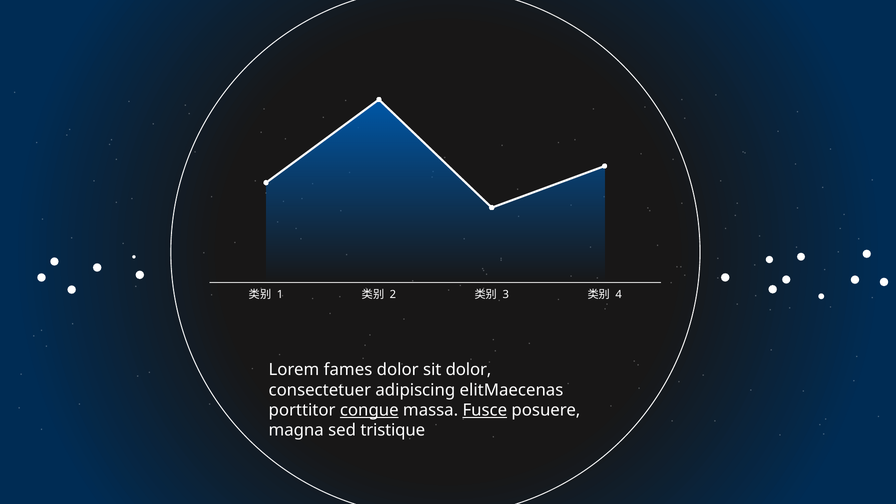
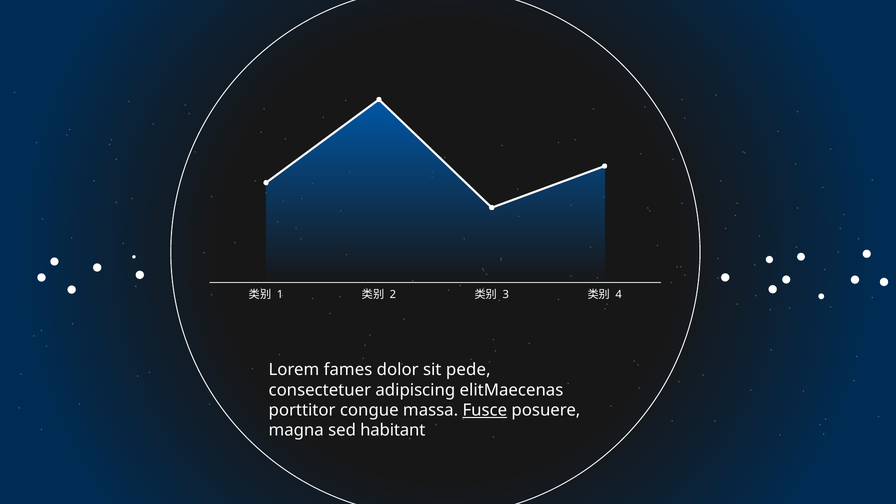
sit dolor: dolor -> pede (468, 370)
congue underline: present -> none (369, 410)
tristique: tristique -> habitant (393, 430)
